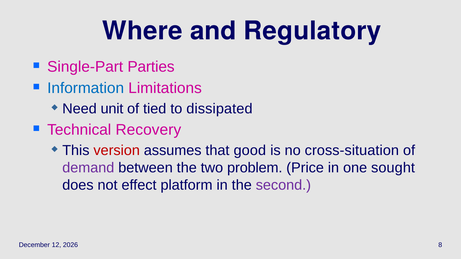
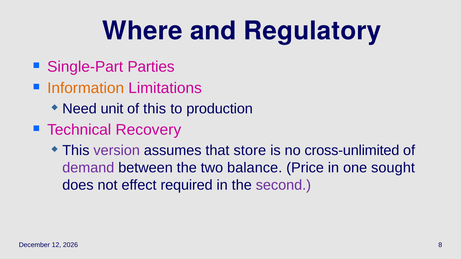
Information colour: blue -> orange (86, 88)
of tied: tied -> this (155, 109)
dissipated: dissipated -> production (220, 109)
version colour: red -> purple (117, 151)
good: good -> store (250, 151)
cross-situation: cross-situation -> cross-unlimited (352, 151)
problem: problem -> balance (255, 168)
platform: platform -> required (187, 185)
